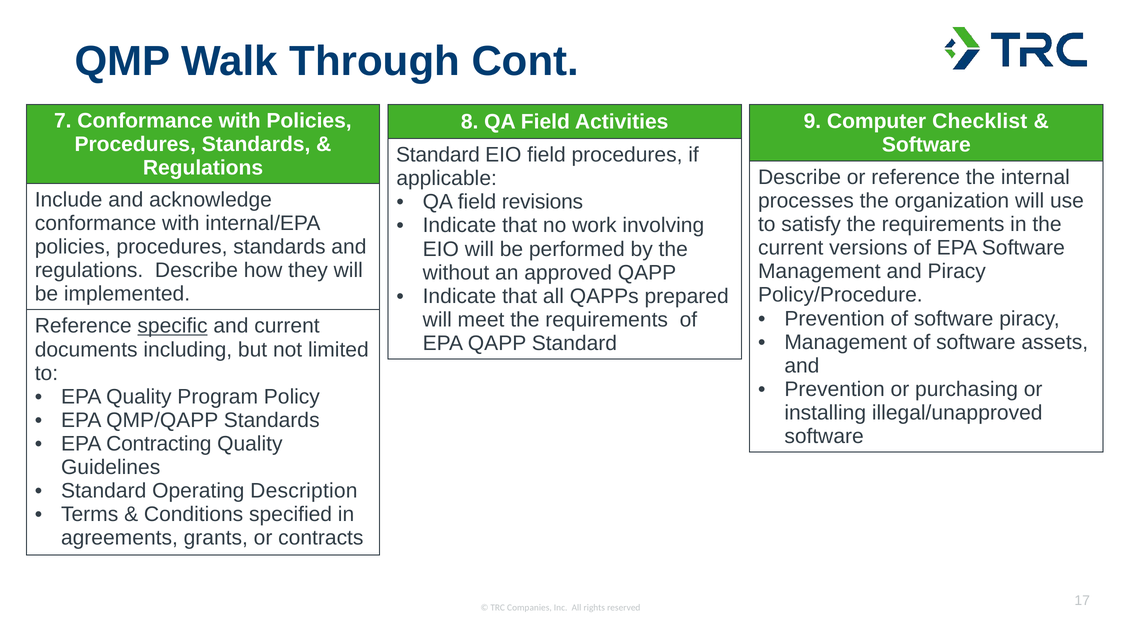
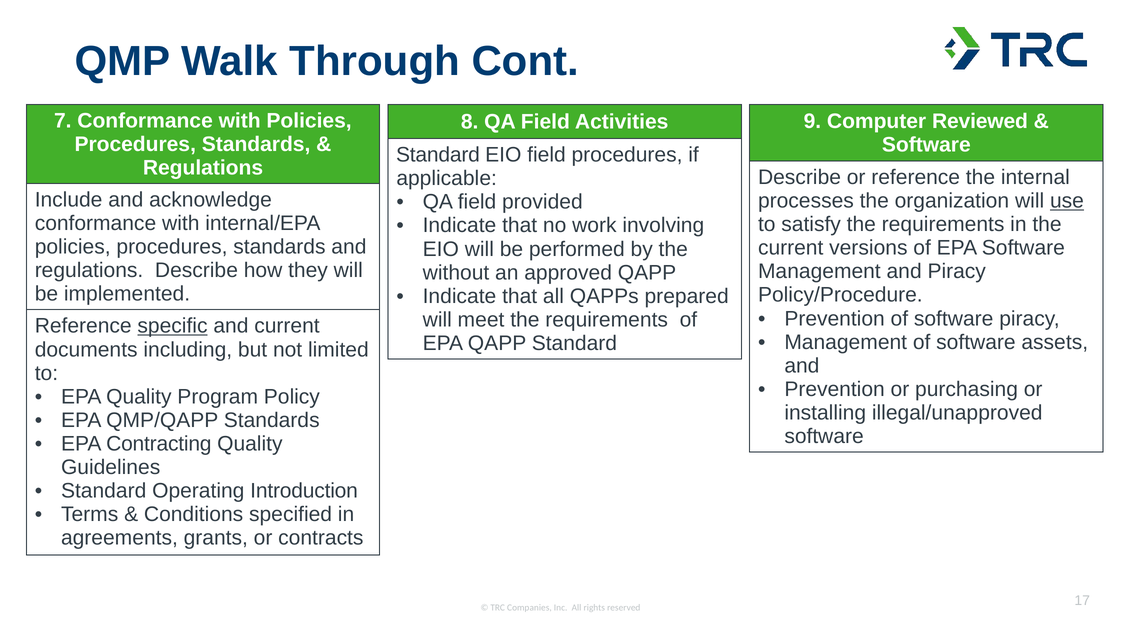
Checklist: Checklist -> Reviewed (980, 121)
use underline: none -> present (1067, 201)
revisions: revisions -> provided (542, 202)
Description: Description -> Introduction (304, 491)
